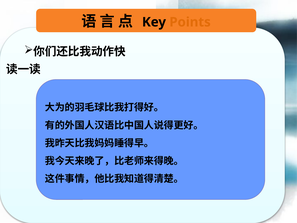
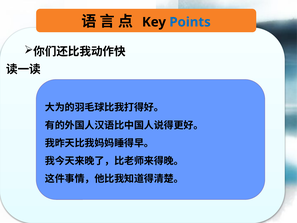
Points colour: orange -> blue (190, 22)
